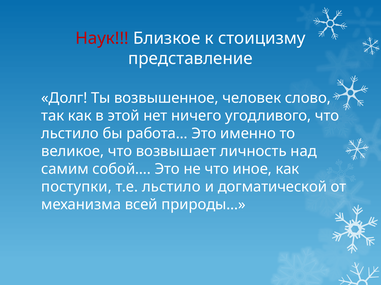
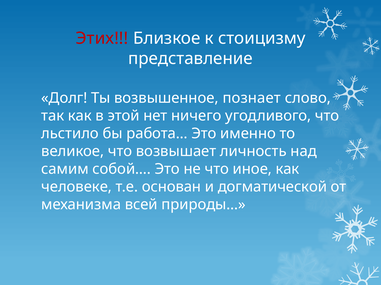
Наук: Наук -> Этих (102, 38)
человек: человек -> познает (252, 98)
поступки: поступки -> человеке (77, 187)
т.е льстило: льстило -> основан (171, 187)
